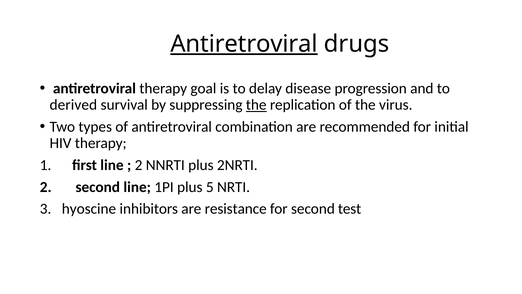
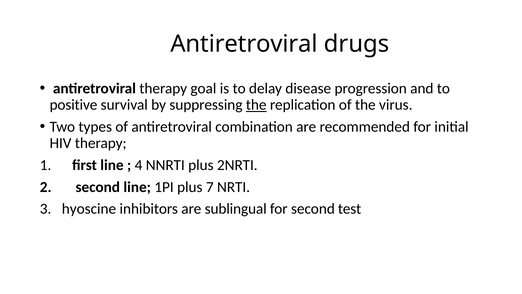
Antiretroviral underline: present -> none (244, 44)
derived: derived -> positive (73, 105)
2: 2 -> 4 (139, 165)
5: 5 -> 7 (210, 187)
resistance: resistance -> sublingual (236, 209)
